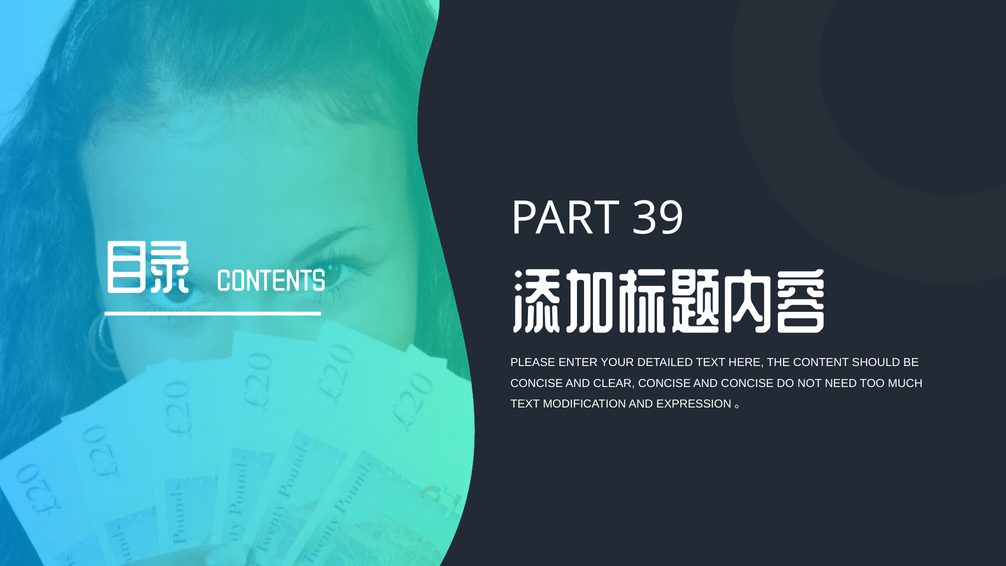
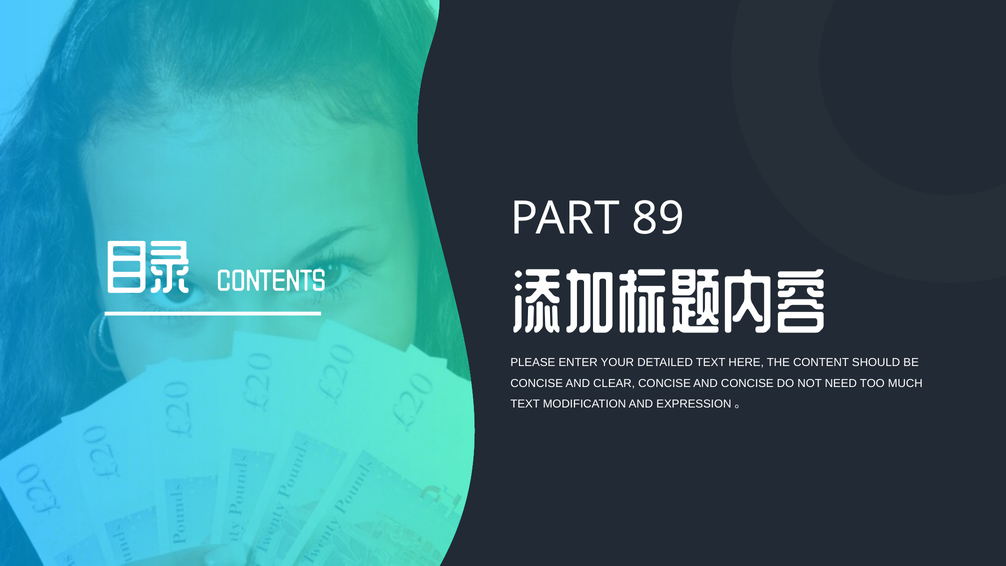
39: 39 -> 89 (658, 219)
